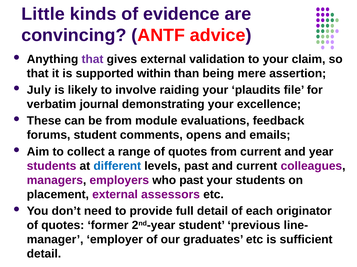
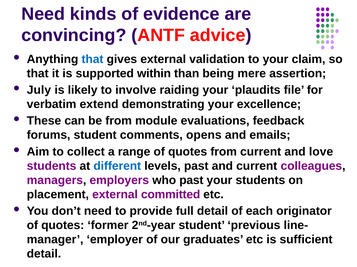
Little: Little -> Need (43, 14)
that colour: purple -> blue (93, 59)
journal: journal -> extend (99, 105)
year: year -> love (321, 152)
assessors: assessors -> committed (171, 195)
